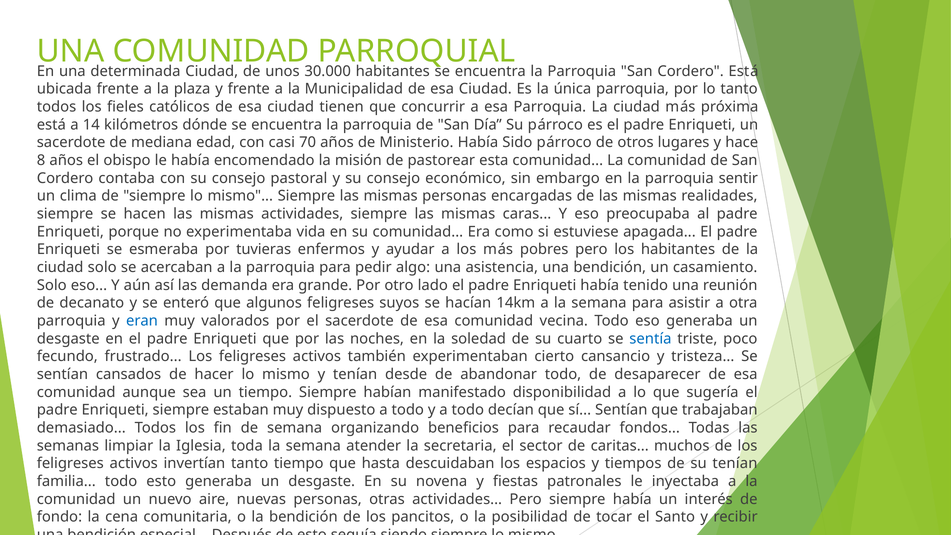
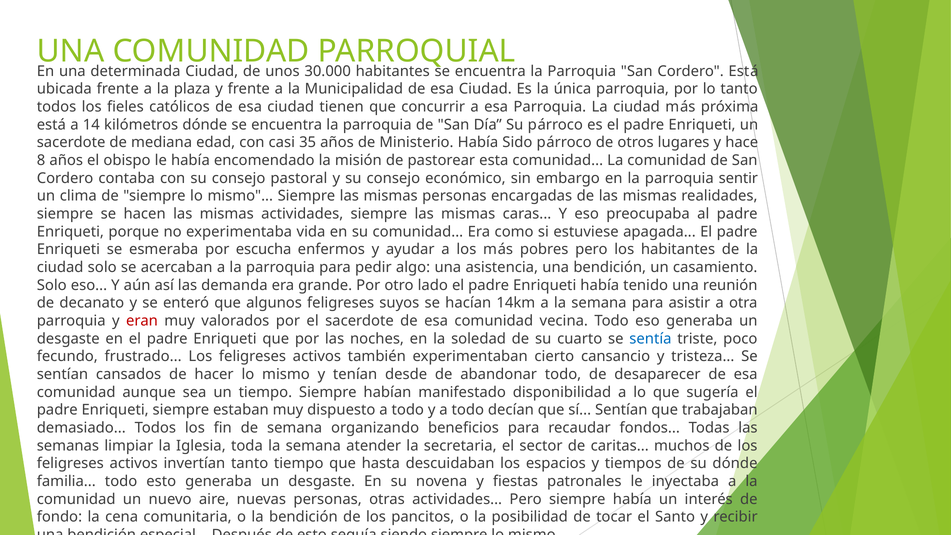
70: 70 -> 35 (308, 143)
tuvieras: tuvieras -> escucha (264, 250)
eran colour: blue -> red (142, 321)
su tenían: tenían -> dónde (735, 463)
